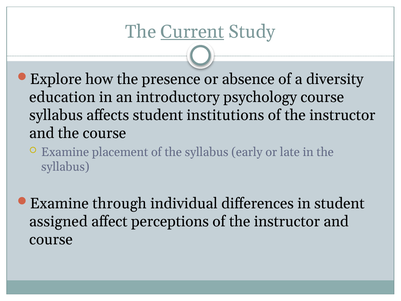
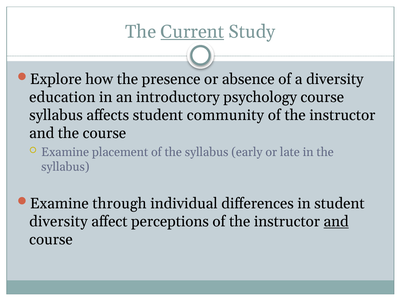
institutions: institutions -> community (225, 115)
assigned: assigned -> diversity (58, 221)
and underline: none -> present (336, 221)
